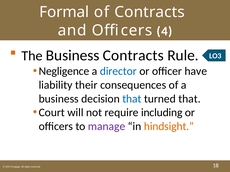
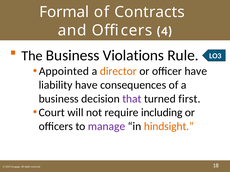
Business Contracts: Contracts -> Violations (133, 56)
Negligence: Negligence -> Appointed (64, 71)
director colour: blue -> orange (118, 71)
liability their: their -> have (86, 85)
that colour: blue -> purple (132, 99)
turned that: that -> first (189, 99)
